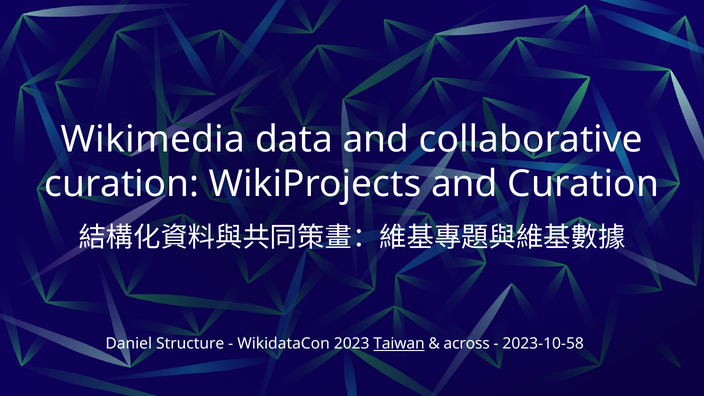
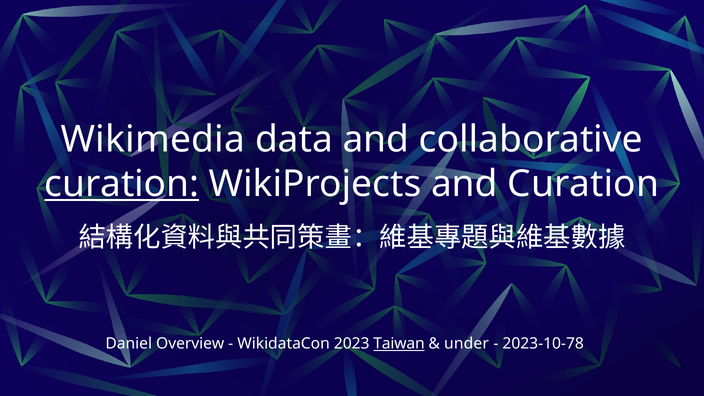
curation underline: none -> present (122, 184)
Structure: Structure -> Overview (190, 344)
across: across -> under (467, 344)
2023-10-58: 2023-10-58 -> 2023-10-78 (543, 344)
